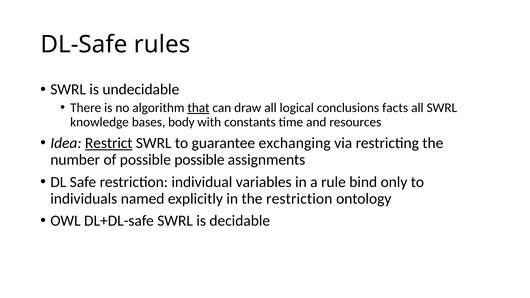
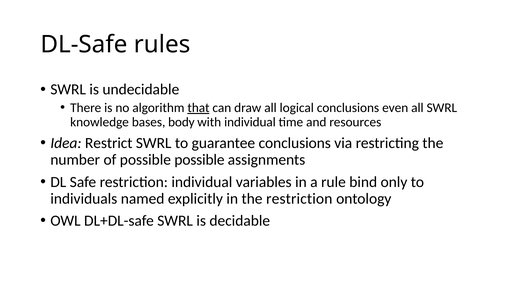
facts: facts -> even (395, 108)
with constants: constants -> individual (250, 122)
Restrict underline: present -> none (109, 143)
guarantee exchanging: exchanging -> conclusions (295, 143)
